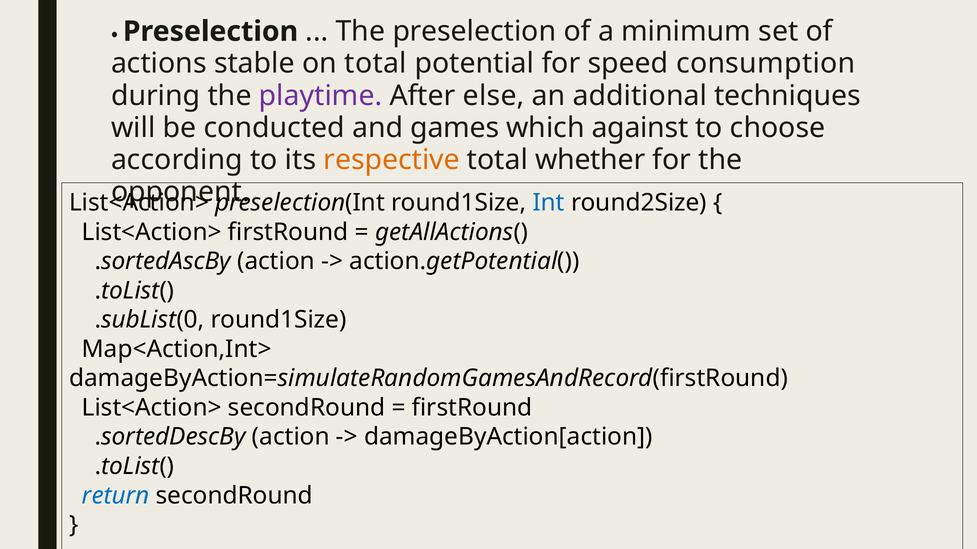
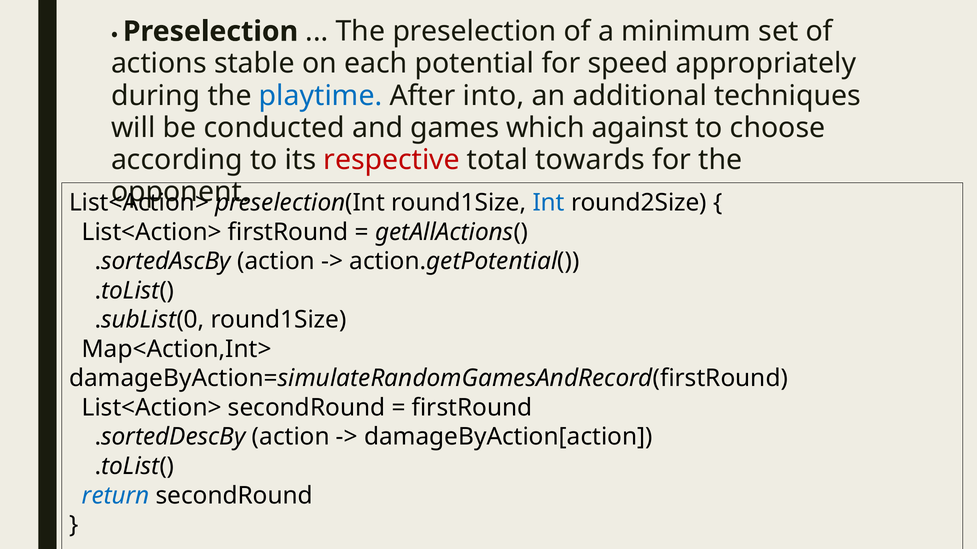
on total: total -> each (376, 64)
consumption: consumption -> appropriately (766, 64)
playtime colour: purple -> blue (321, 96)
else: else -> into (494, 96)
respective colour: orange -> red (392, 160)
whether: whether -> towards (590, 160)
